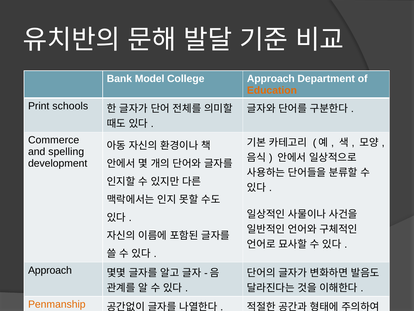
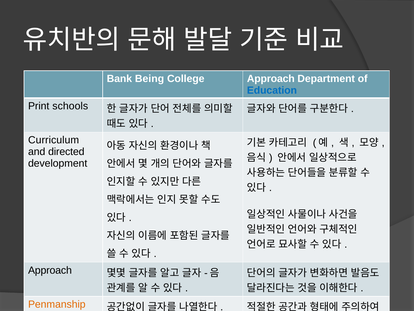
Model: Model -> Being (150, 79)
Education colour: orange -> blue (272, 90)
Commerce: Commerce -> Curriculum (54, 140)
spelling: spelling -> directed (66, 152)
